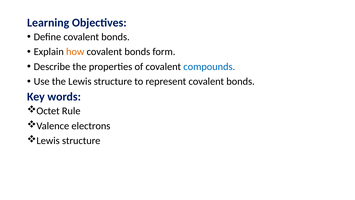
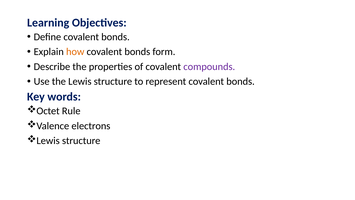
compounds colour: blue -> purple (209, 67)
